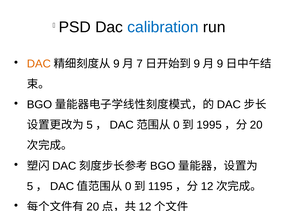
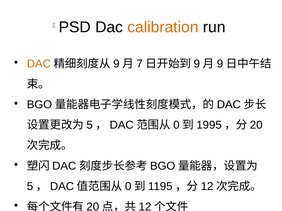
calibration colour: blue -> orange (163, 27)
